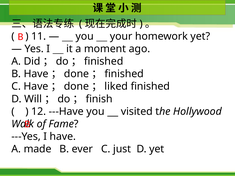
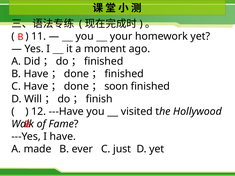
liked: liked -> soon (116, 87)
